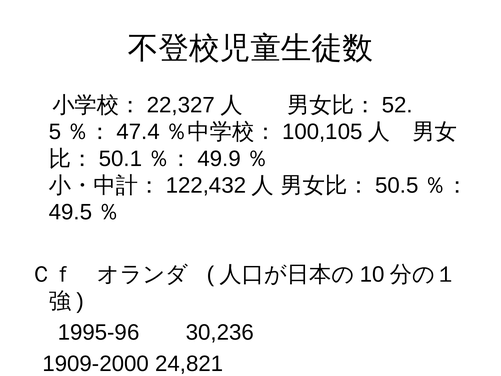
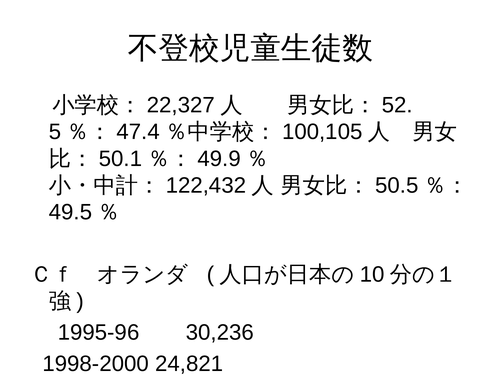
1909-2000: 1909-2000 -> 1998-2000 (96, 363)
